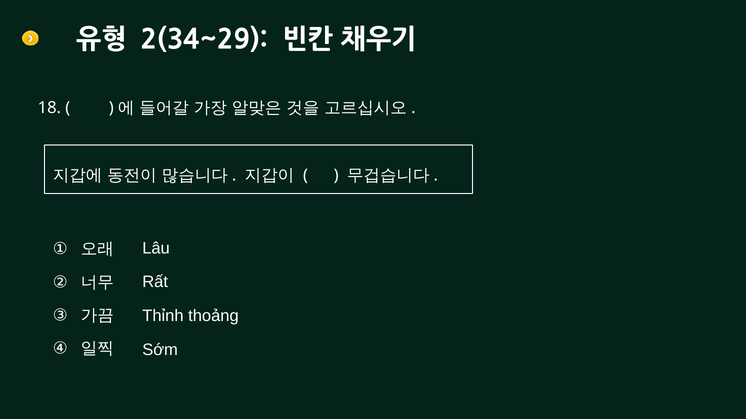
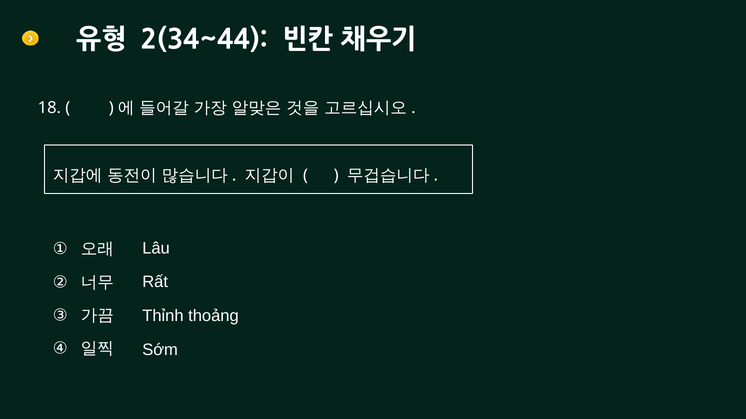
2(34~29: 2(34~29 -> 2(34~44 (205, 40)
